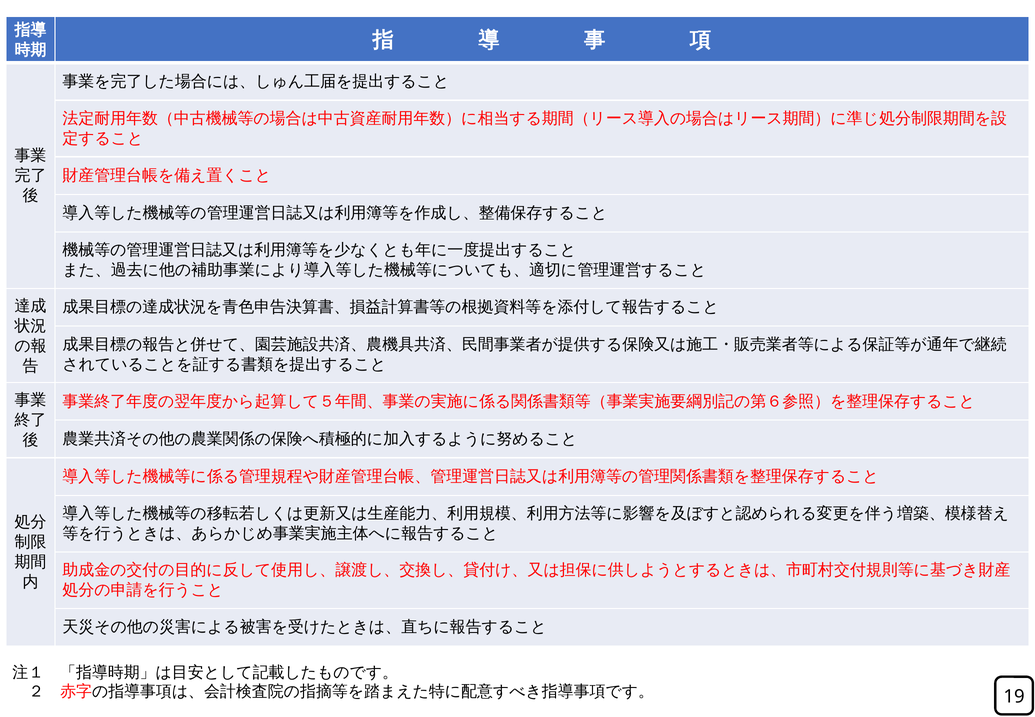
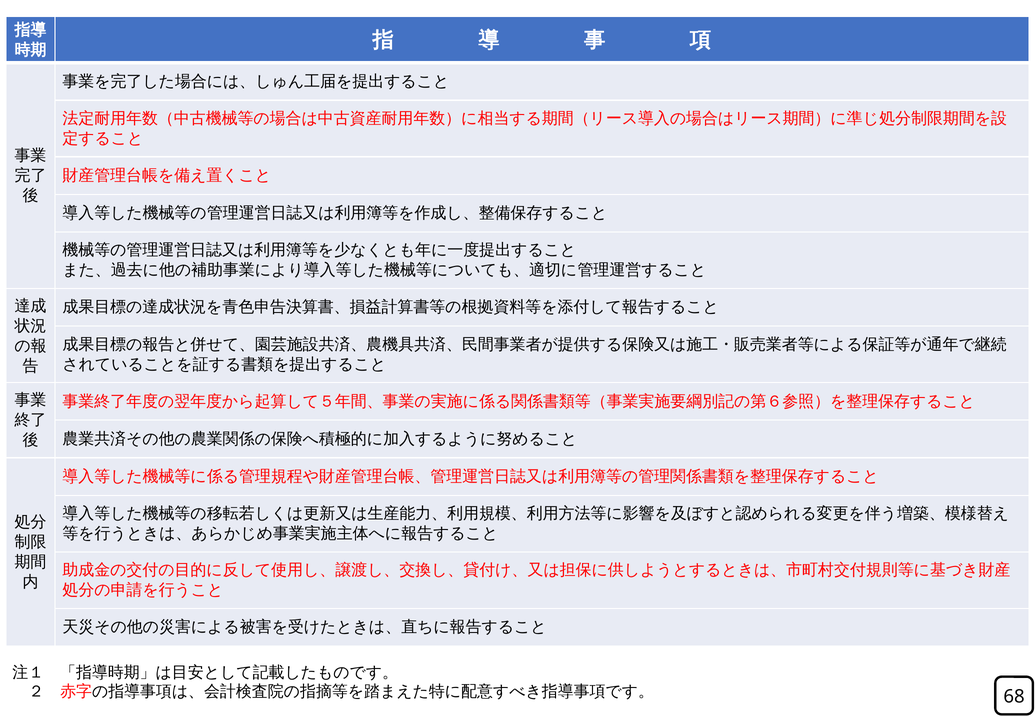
19: 19 -> 68 (1014, 696)
